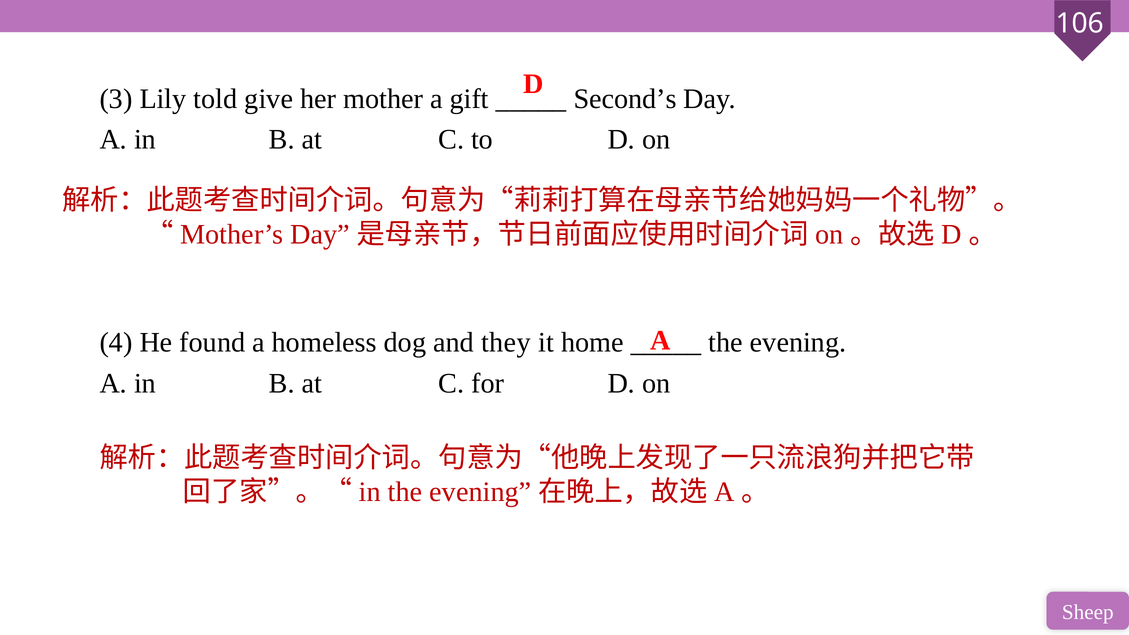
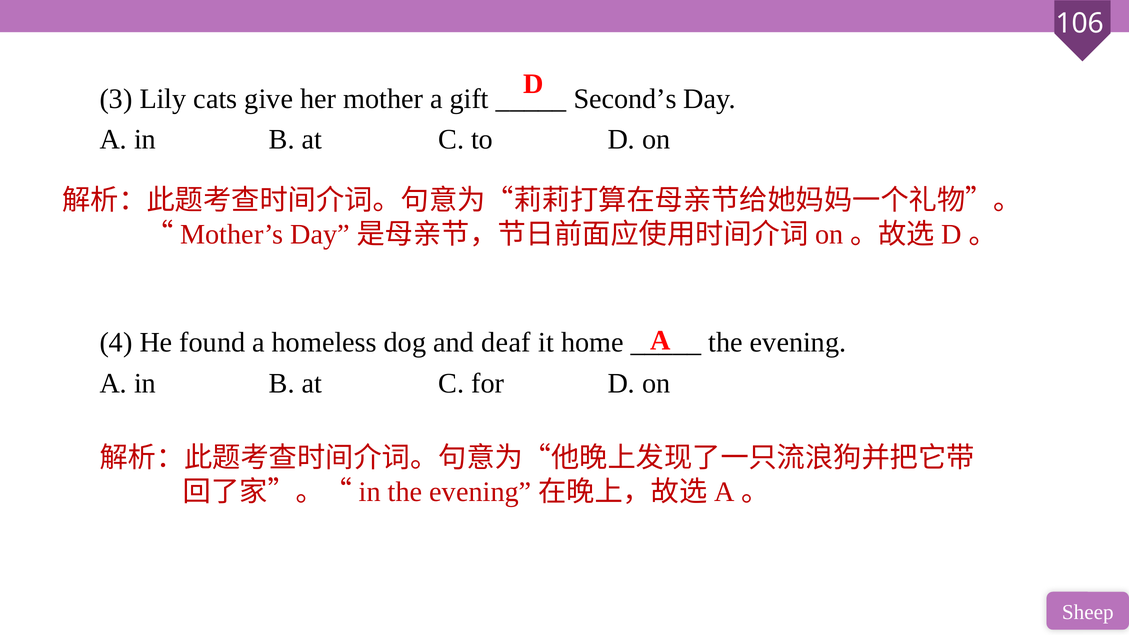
told: told -> cats (215, 99)
they: they -> deaf (506, 343)
